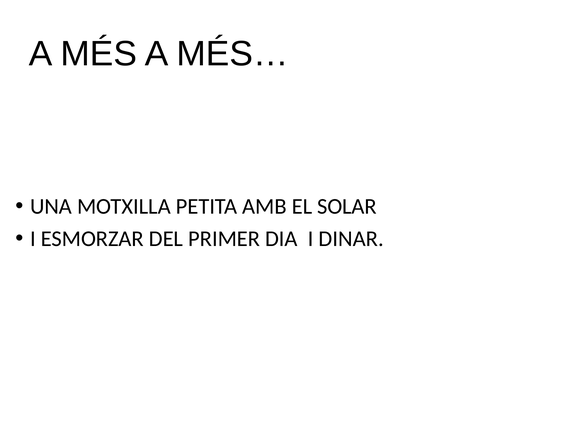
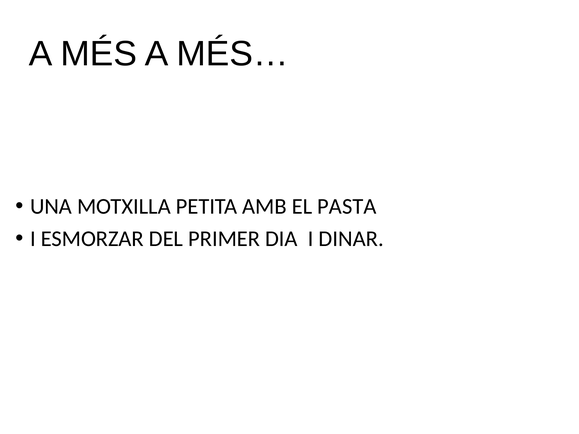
SOLAR: SOLAR -> PASTA (347, 206)
